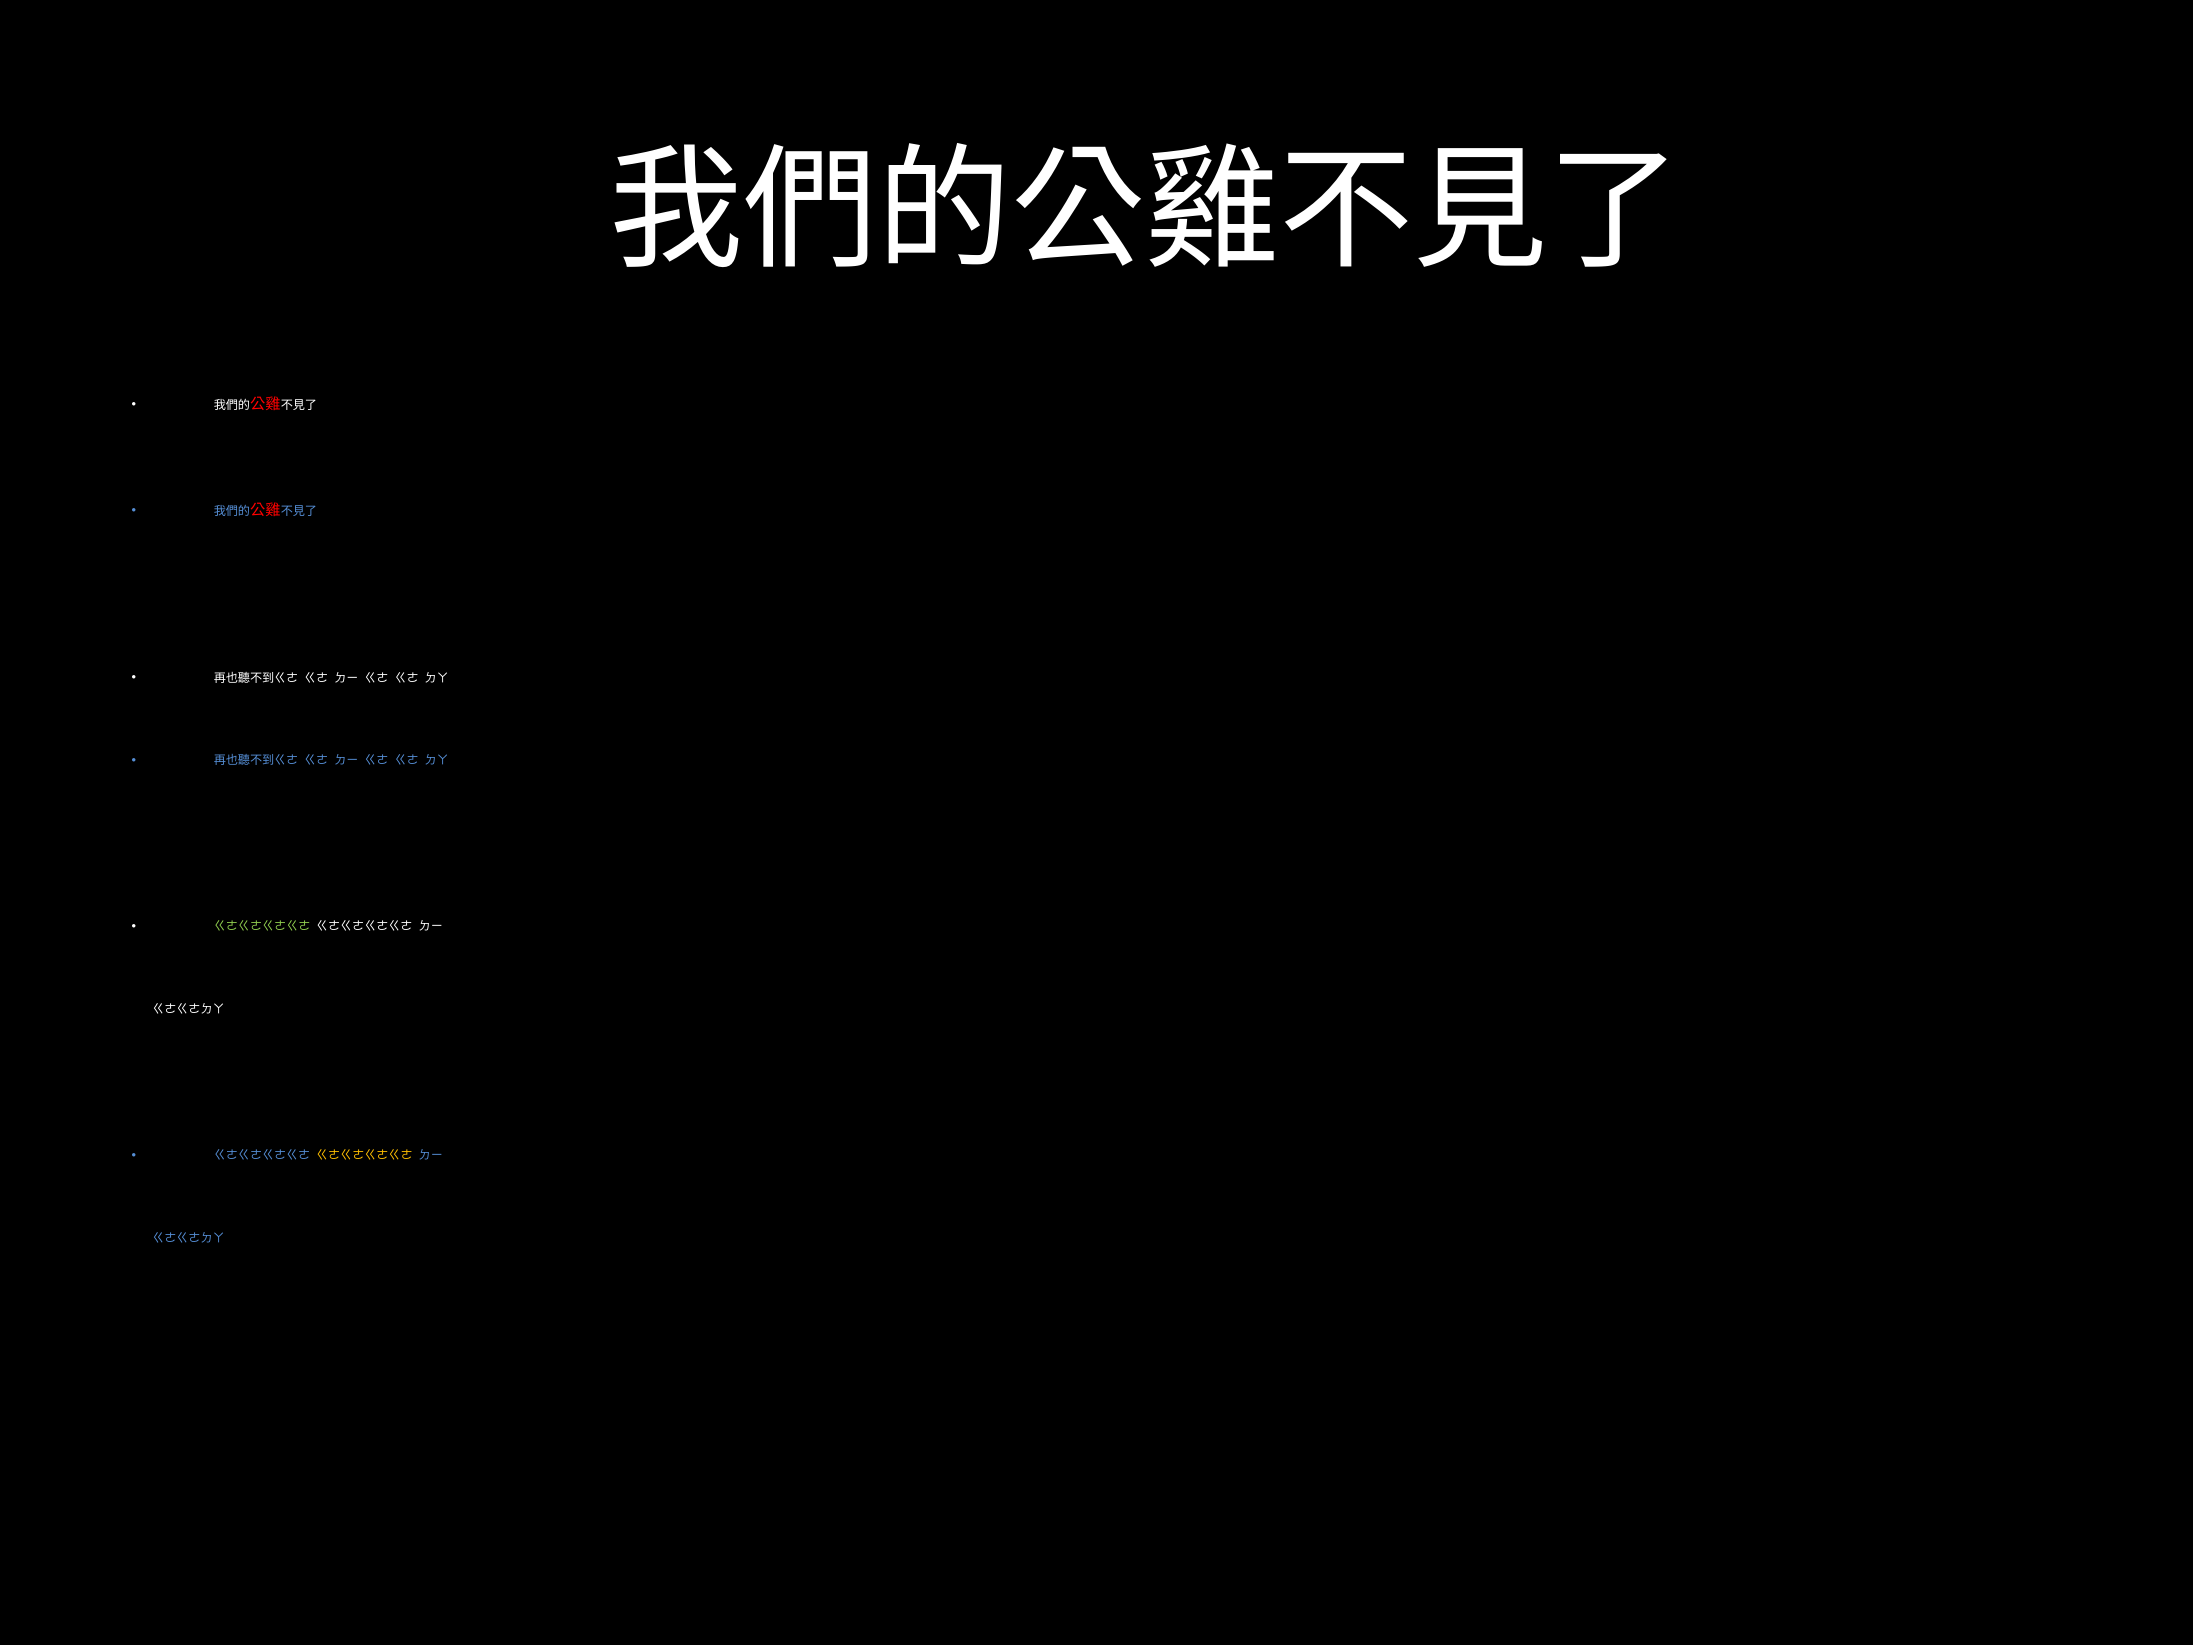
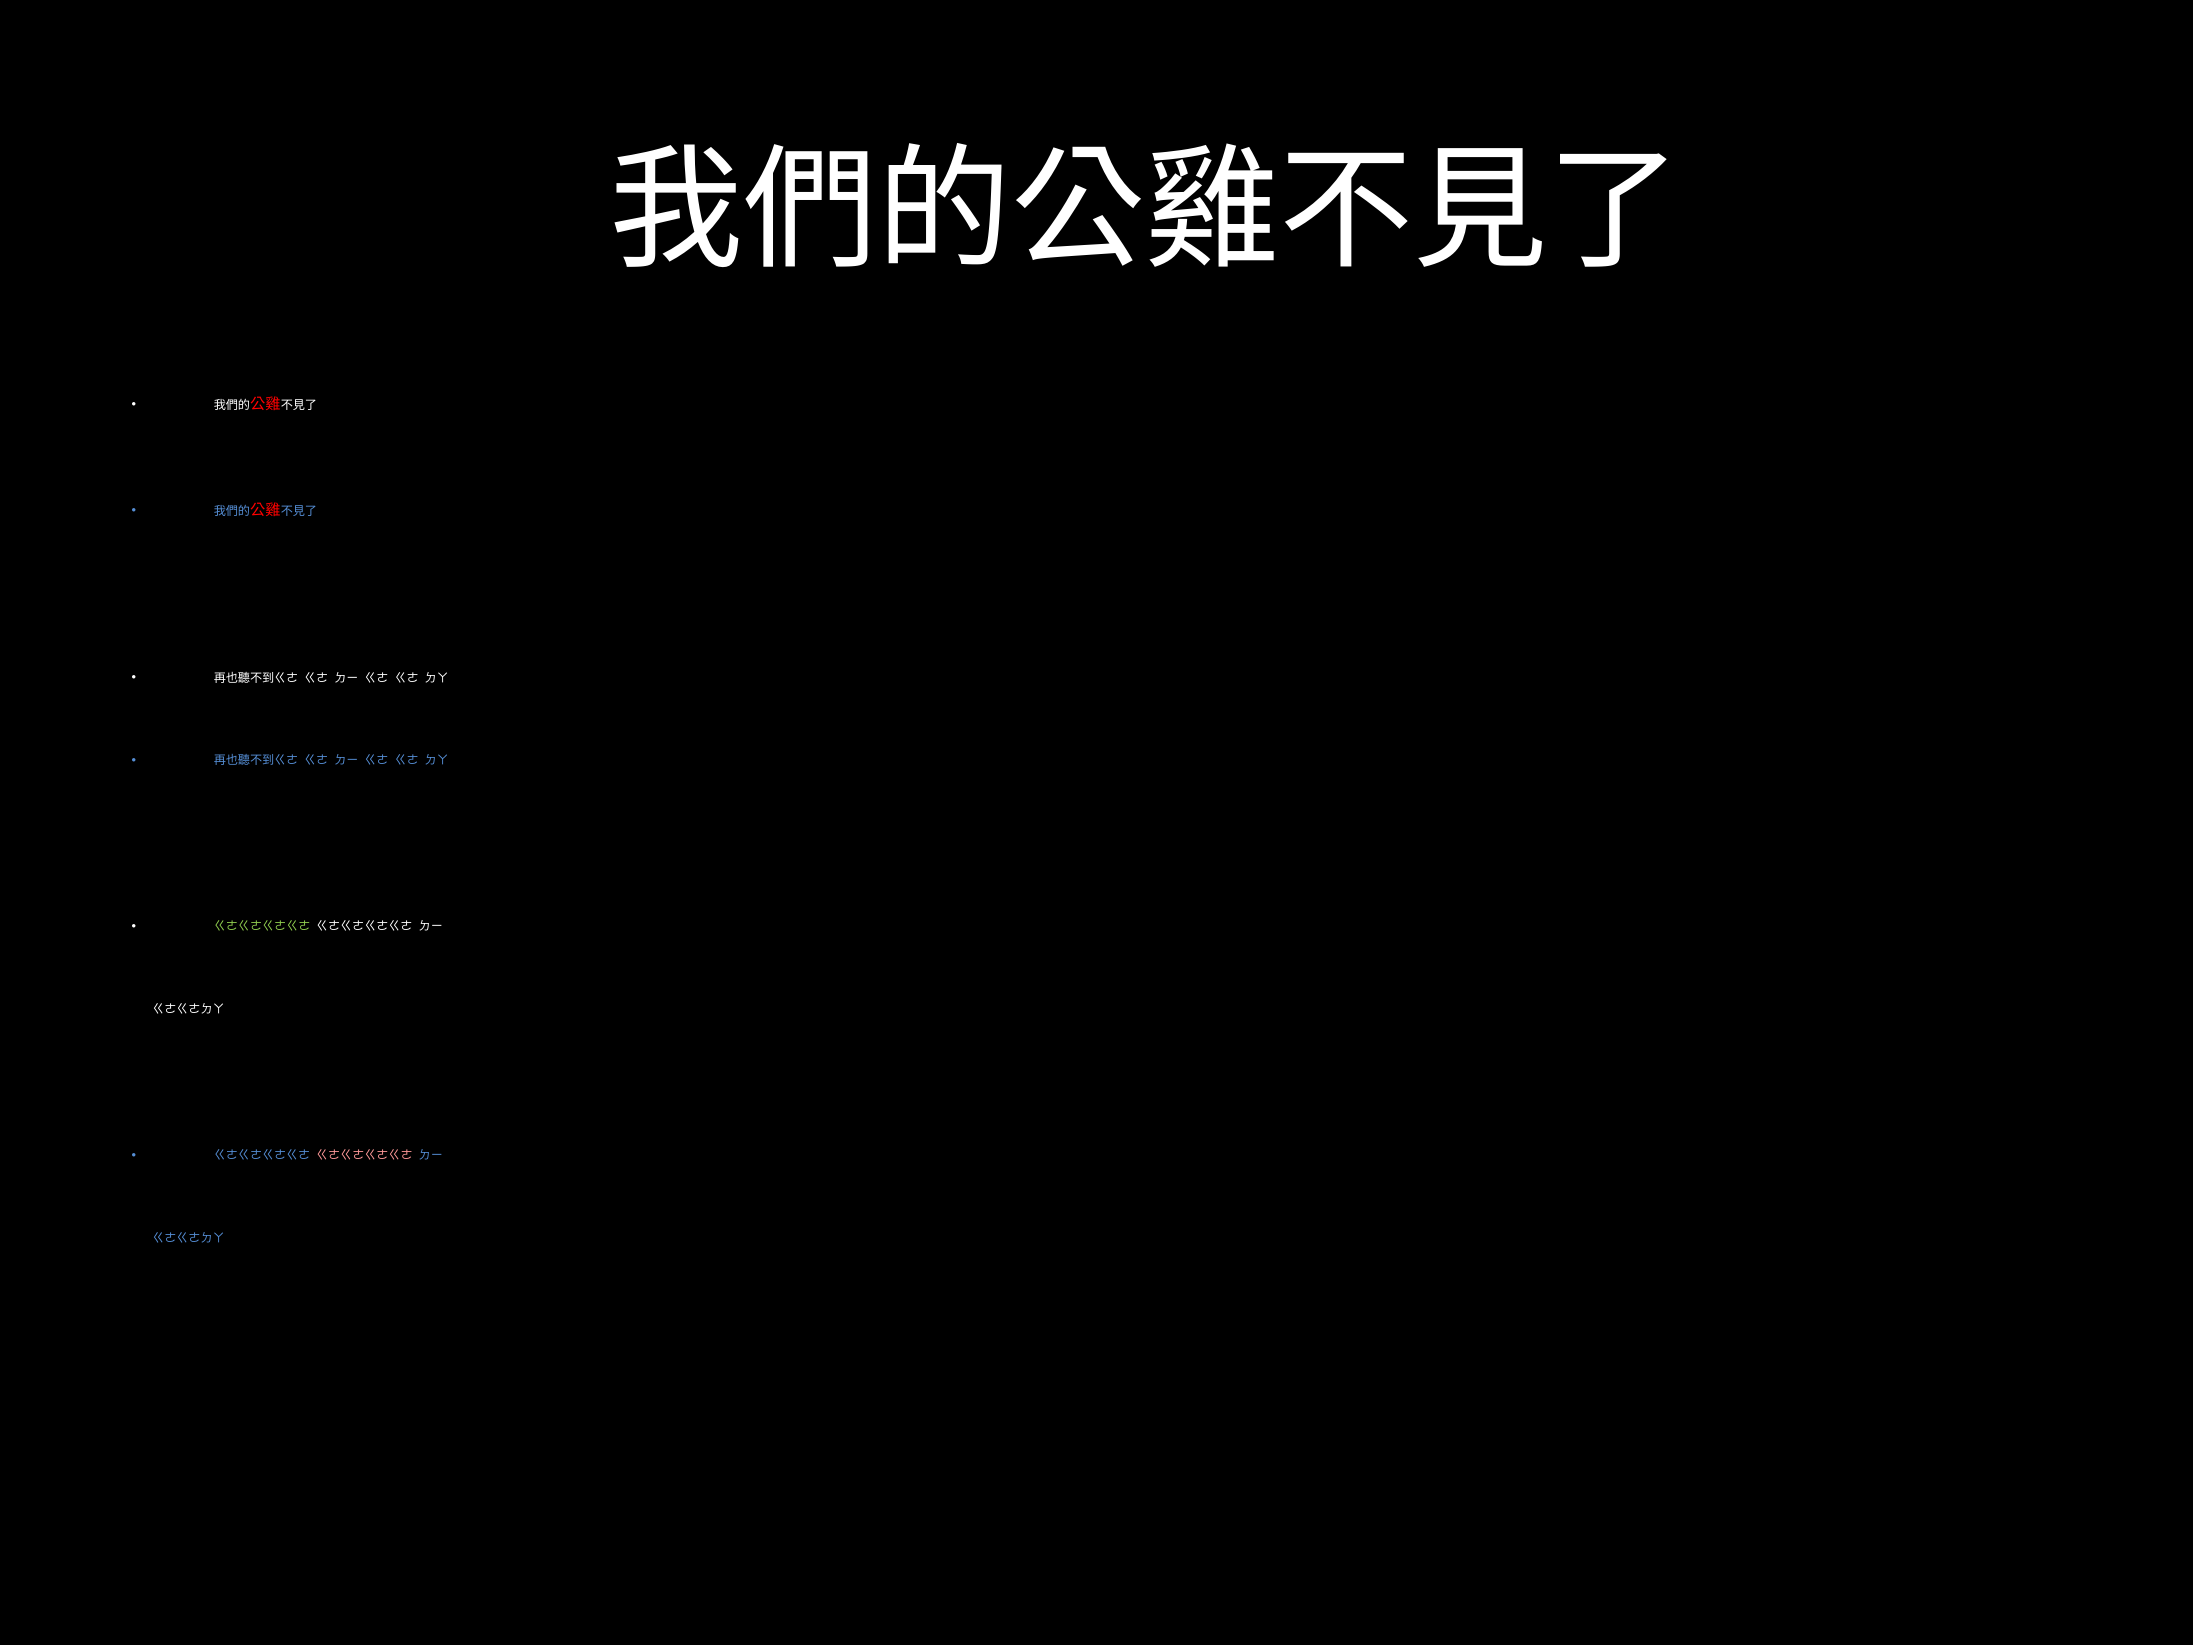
ㄍㄜㄍㄜㄍㄜㄍㄜ colour: yellow -> pink (364, 1155)
